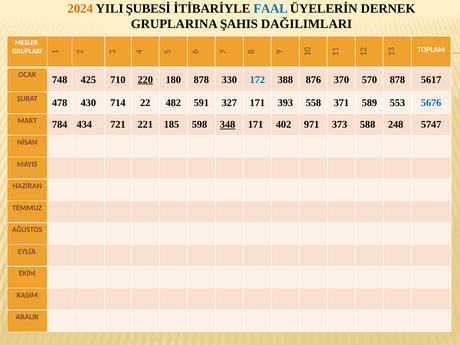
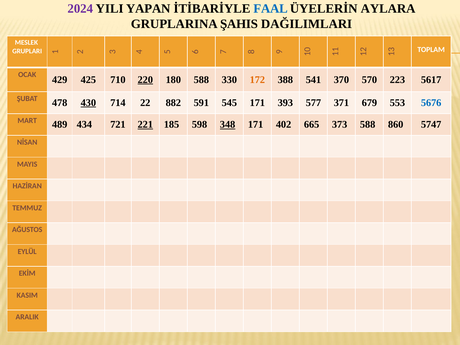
2024 colour: orange -> purple (80, 9)
ŞUBESİ: ŞUBESİ -> YAPAN (148, 9)
DERNEK: DERNEK -> AYLARA (388, 9)
748: 748 -> 429 (60, 80)
180 878: 878 -> 588 (201, 80)
172 colour: blue -> orange (257, 80)
876: 876 -> 541 (313, 80)
570 878: 878 -> 223 (397, 80)
430 underline: none -> present (88, 103)
482: 482 -> 882 (173, 103)
327: 327 -> 545 (229, 103)
558: 558 -> 577 (313, 103)
589: 589 -> 679 (369, 103)
784: 784 -> 489 (60, 125)
221 underline: none -> present (145, 125)
971: 971 -> 665 (312, 125)
248: 248 -> 860 (396, 125)
